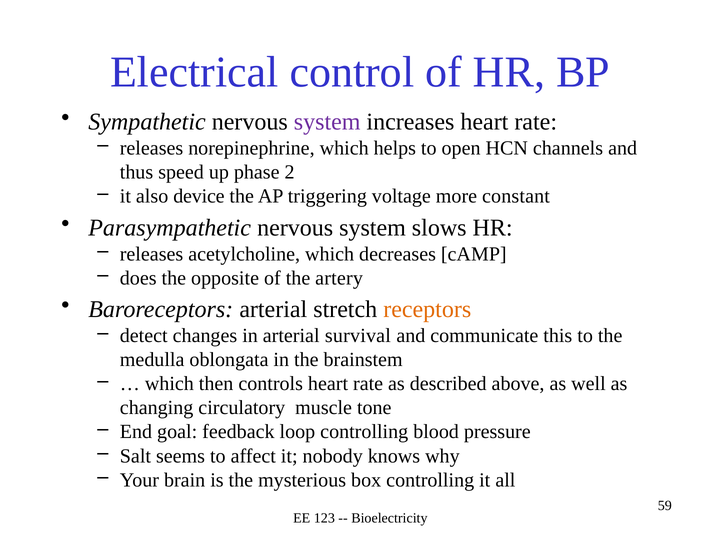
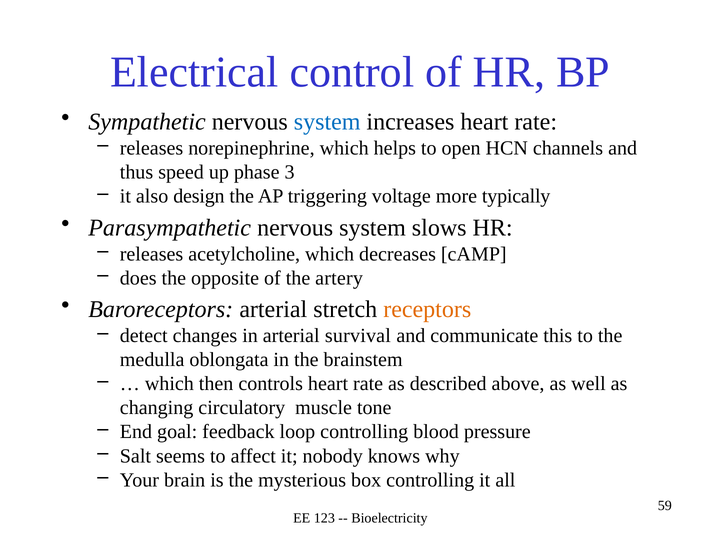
system colour: purple -> blue (327, 122)
2: 2 -> 3 (290, 172)
device: device -> design (199, 196)
constant: constant -> typically (516, 196)
